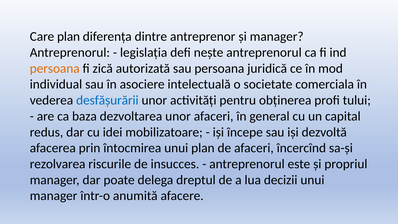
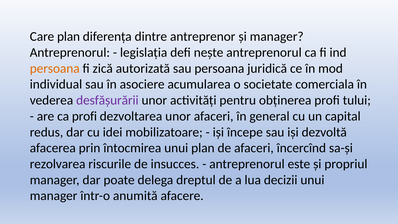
intelectuală: intelectuală -> acumularea (199, 84)
desfăşurării colour: blue -> purple (107, 100)
ca baza: baza -> profi (84, 116)
